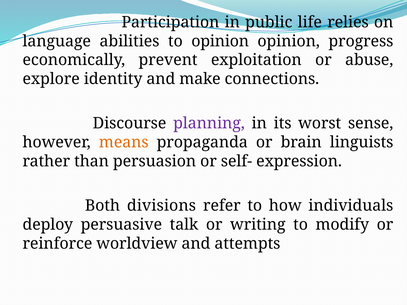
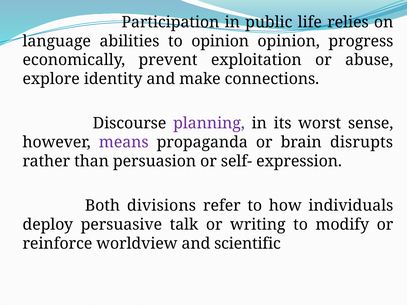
means colour: orange -> purple (124, 143)
linguists: linguists -> disrupts (362, 143)
attempts: attempts -> scientific (247, 244)
